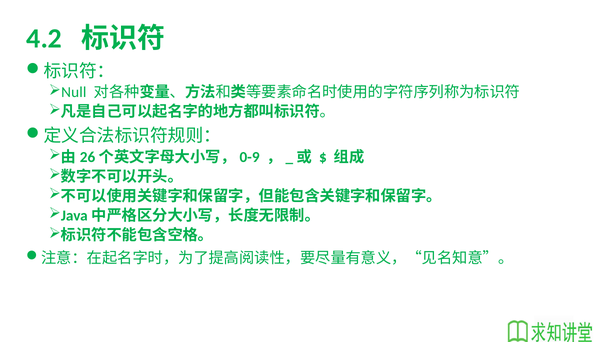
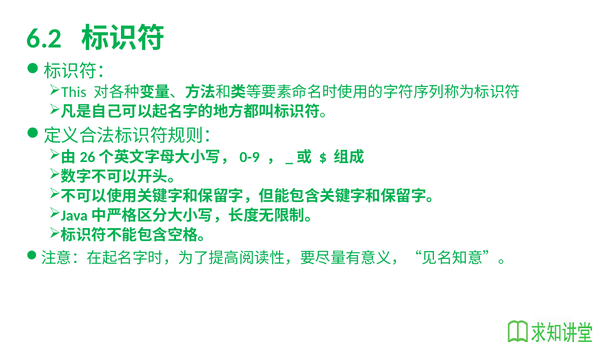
4.2: 4.2 -> 6.2 (44, 39)
Null: Null -> This (74, 93)
